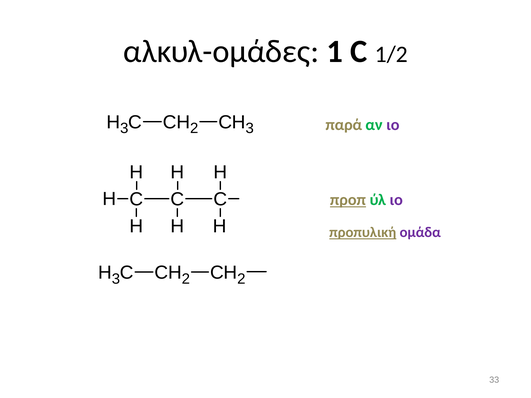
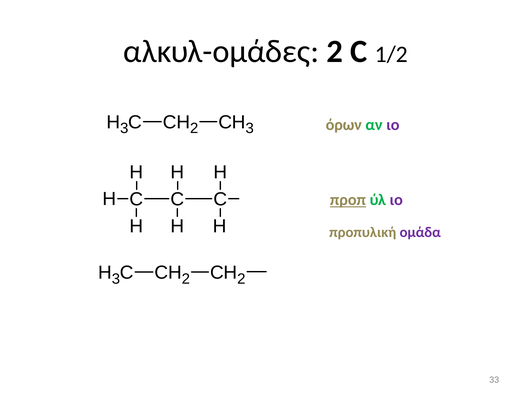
αλκυλ-ομάδες 1: 1 -> 2 (335, 51)
παρά: παρά -> όρων (344, 125)
προπυλική underline: present -> none (363, 233)
